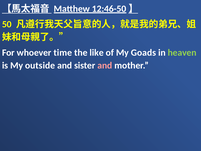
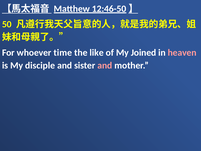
Goads: Goads -> Joined (144, 53)
heaven colour: light green -> pink (182, 53)
outside: outside -> disciple (40, 65)
